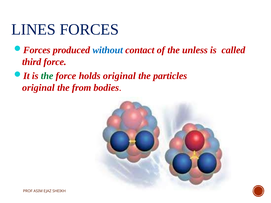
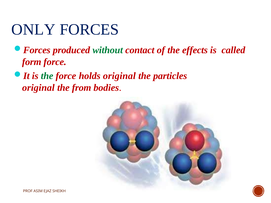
LINES: LINES -> ONLY (33, 29)
without colour: blue -> green (108, 50)
unless: unless -> effects (195, 50)
third: third -> form (32, 62)
